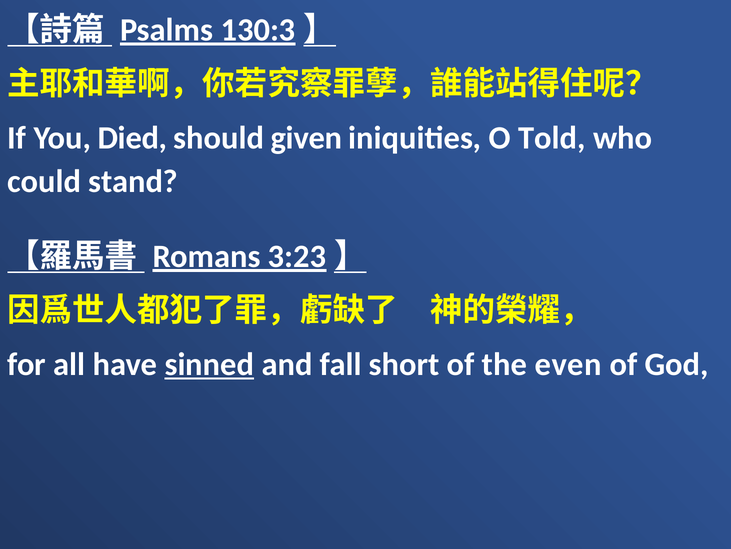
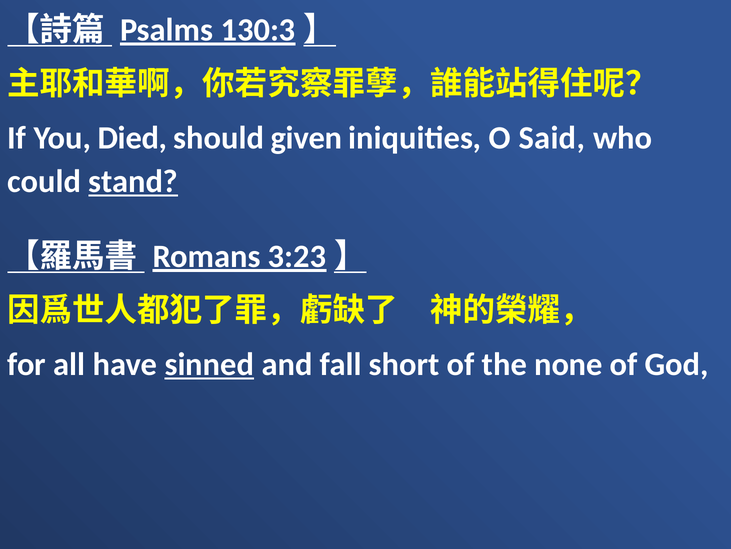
Told: Told -> Said (552, 138)
stand underline: none -> present (133, 181)
even: even -> none (568, 364)
